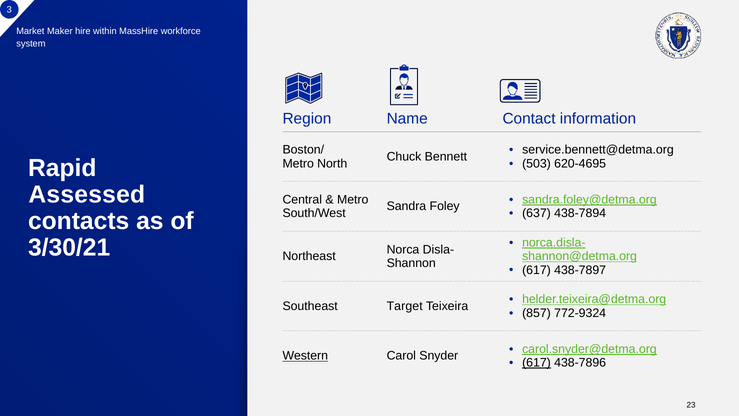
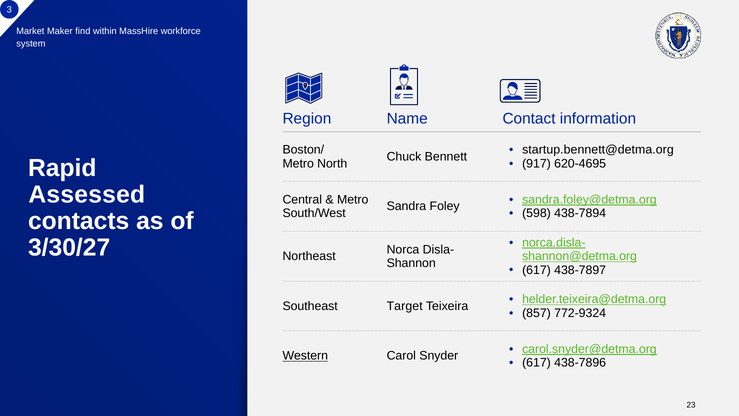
hire: hire -> find (83, 31)
service.bennett@detma.org: service.bennett@detma.org -> startup.bennett@detma.org (598, 150)
503: 503 -> 917 (536, 163)
637: 637 -> 598 (536, 213)
3/30/21: 3/30/21 -> 3/30/27 (69, 248)
617 underline: present -> none (536, 362)
